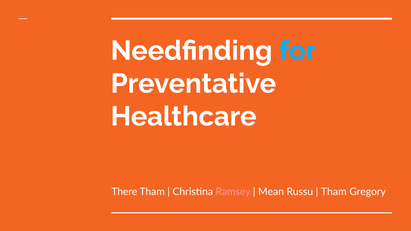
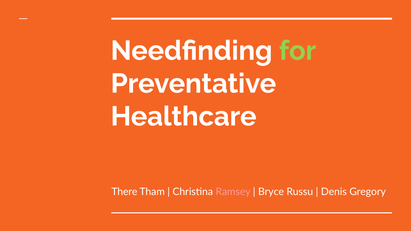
for colour: light blue -> light green (298, 51)
Mean: Mean -> Bryce (271, 192)
Tham: Tham -> Denis (334, 192)
